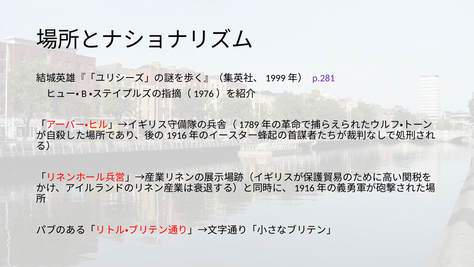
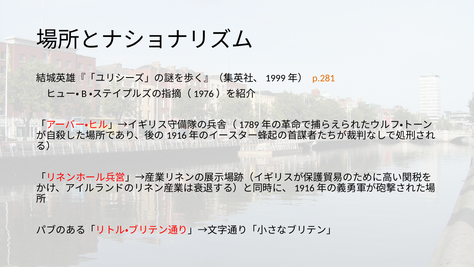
p.281 colour: purple -> orange (324, 78)
